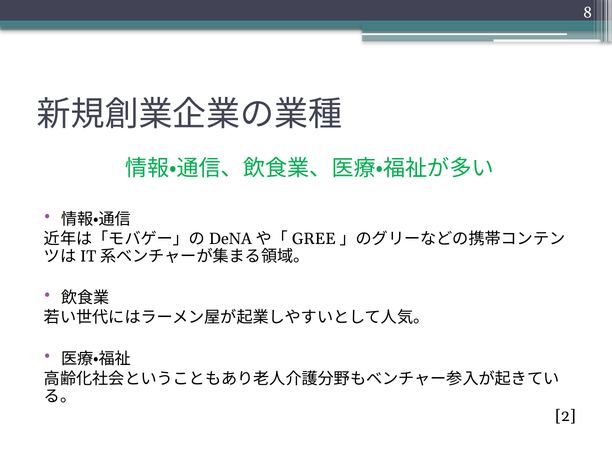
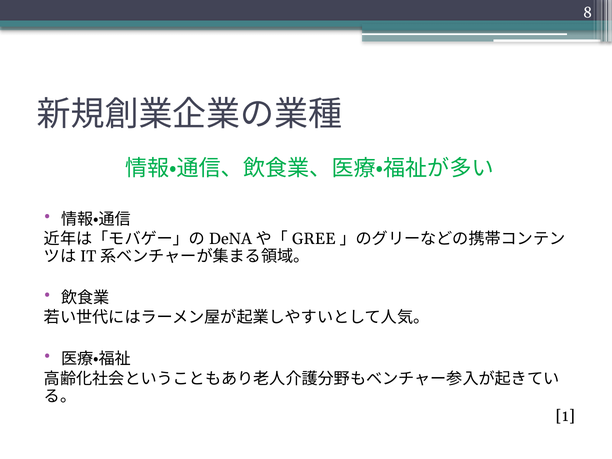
2: 2 -> 1 (565, 416)
